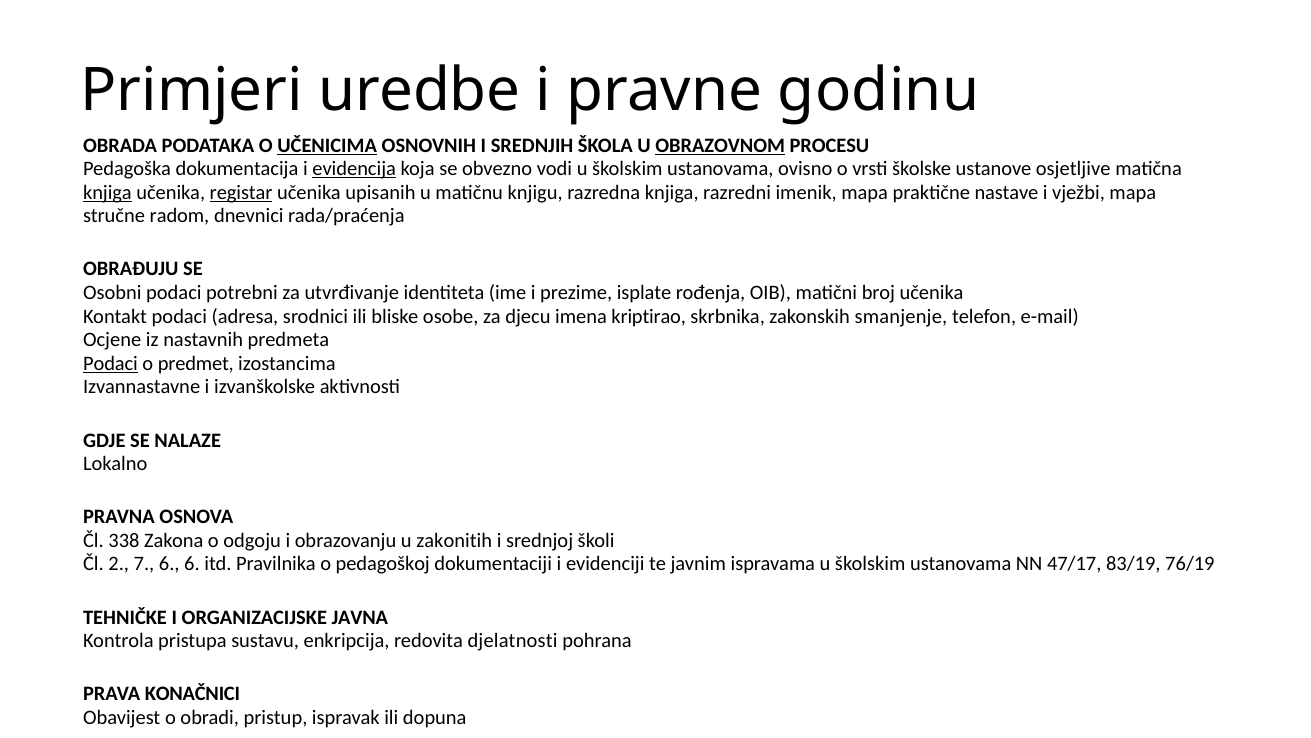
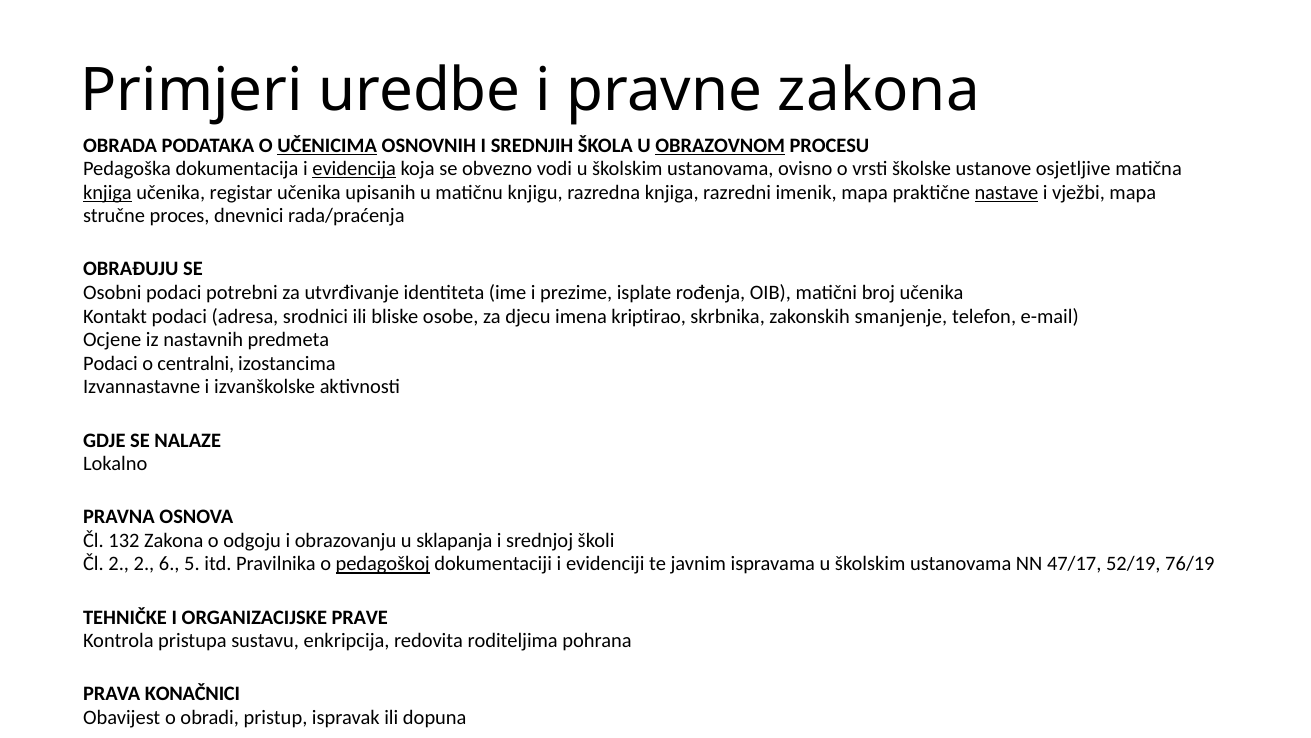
pravne godinu: godinu -> zakona (879, 91)
registar underline: present -> none (241, 192)
nastave underline: none -> present (1006, 192)
radom: radom -> proces (180, 216)
Podaci underline: present -> none (111, 363)
predmet: predmet -> centralni (196, 363)
338: 338 -> 132 (124, 540)
zakonitih: zakonitih -> sklapanja (454, 540)
2 7: 7 -> 2 (144, 564)
6 6: 6 -> 5 (192, 564)
pedagoškoj underline: none -> present (383, 564)
83/19: 83/19 -> 52/19 (1133, 564)
JAVNA: JAVNA -> PRAVE (360, 617)
djelatnosti: djelatnosti -> roditeljima (513, 640)
